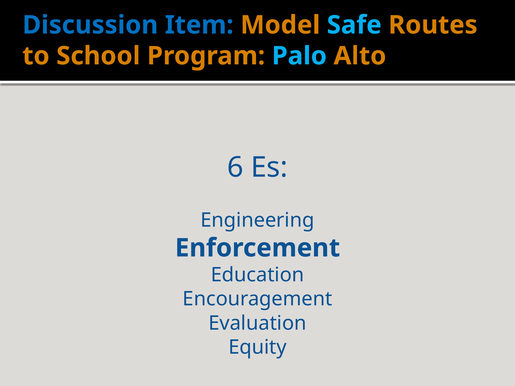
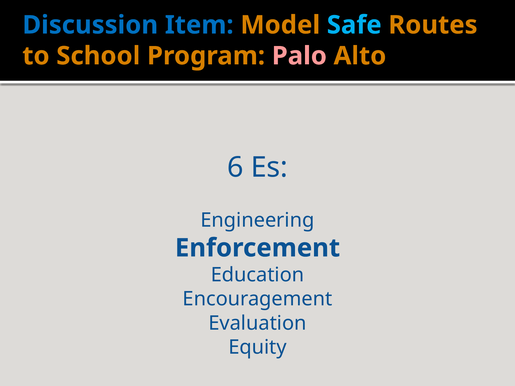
Palo colour: light blue -> pink (299, 56)
